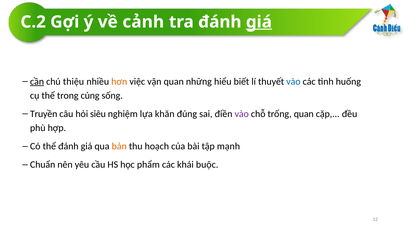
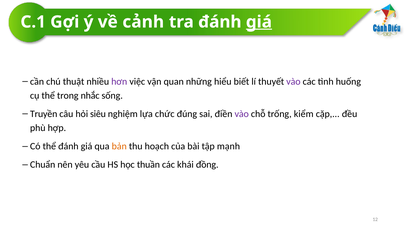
C.2: C.2 -> C.1 (33, 22)
cần underline: present -> none (37, 81)
thiệu: thiệu -> thuật (74, 81)
hơn colour: orange -> purple (119, 81)
vào colour: blue -> purple (293, 81)
củng: củng -> nhắc (90, 96)
khăn: khăn -> chức (165, 114)
trống quan: quan -> kiểm (304, 114)
phẩm: phẩm -> thuần (148, 165)
buộc: buộc -> đồng (207, 165)
